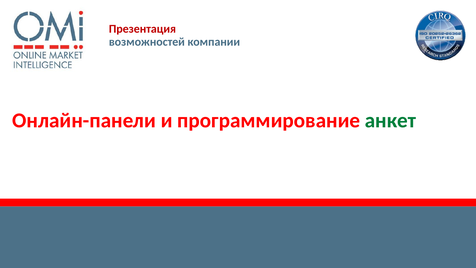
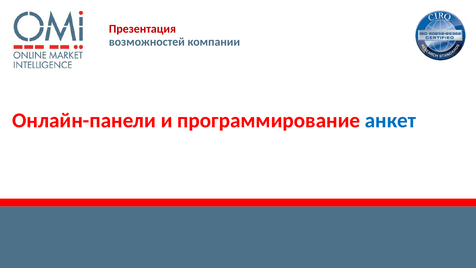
анкет colour: green -> blue (390, 120)
